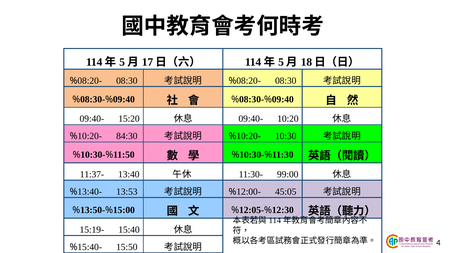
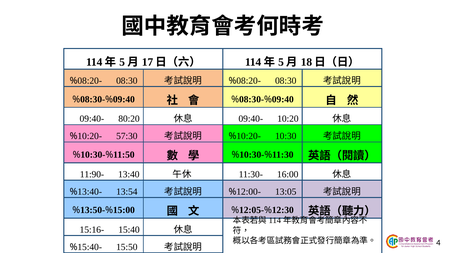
15:20: 15:20 -> 80:20 (129, 119)
84:30: 84:30 -> 57:30 (127, 136)
11:37-: 11:37- -> 11:90- (92, 174)
99:00: 99:00 -> 16:00 (288, 174)
13:53: 13:53 -> 13:54 (127, 192)
45:05: 45:05 -> 13:05 (286, 192)
15:19-: 15:19- -> 15:16- (92, 230)
